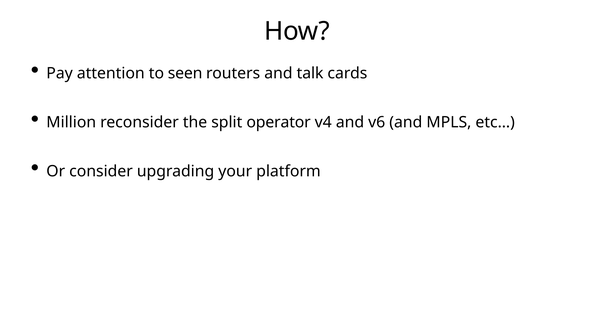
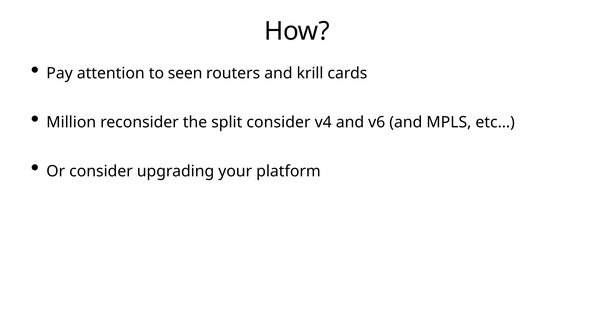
talk: talk -> krill (310, 73)
split operator: operator -> consider (278, 122)
